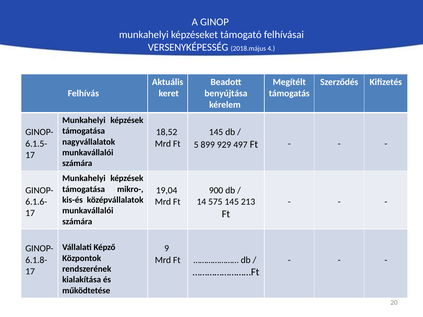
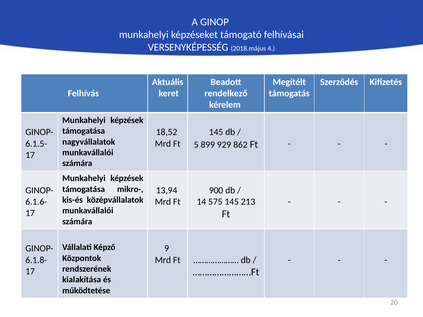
benyújtása: benyújtása -> rendelkező (226, 93)
497: 497 -> 862 (240, 145)
19,04: 19,04 -> 13,94 (167, 190)
